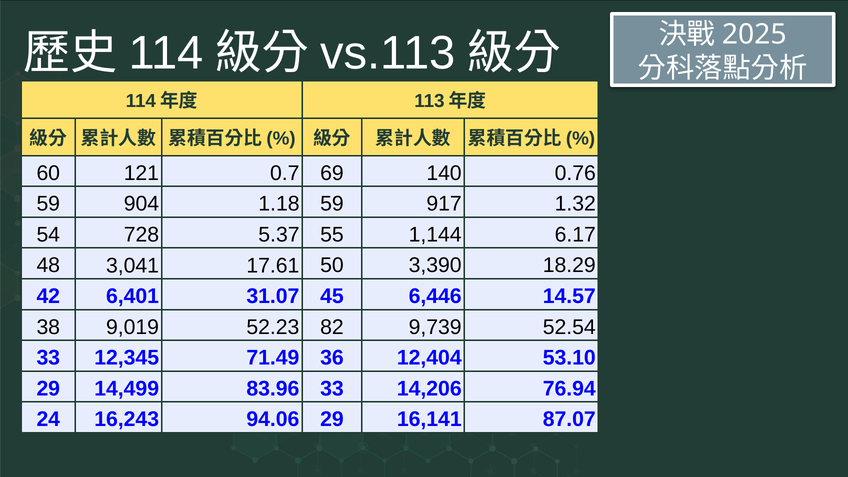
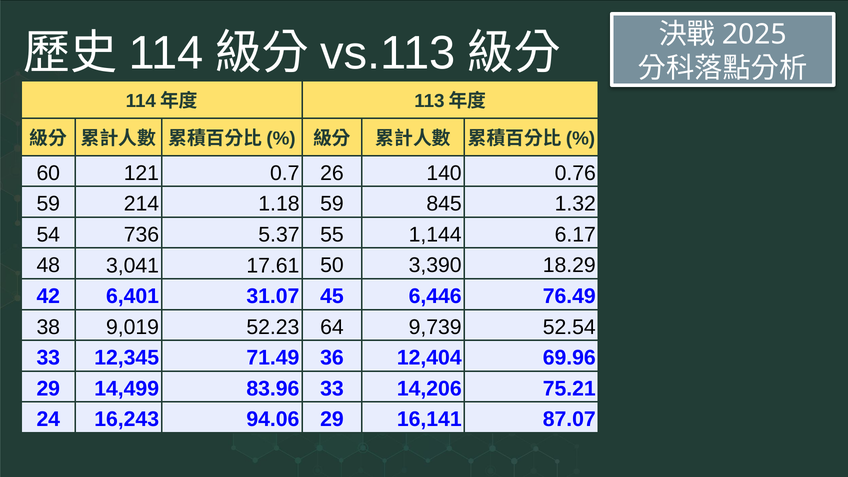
69: 69 -> 26 (332, 173)
904: 904 -> 214 (141, 204)
917: 917 -> 845 (444, 204)
728: 728 -> 736 (141, 235)
14.57: 14.57 -> 76.49 (569, 296)
82: 82 -> 64 (332, 327)
53.10: 53.10 -> 69.96 (569, 358)
76.94: 76.94 -> 75.21 (569, 389)
